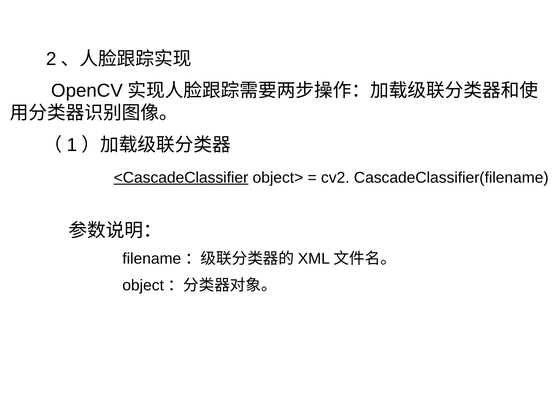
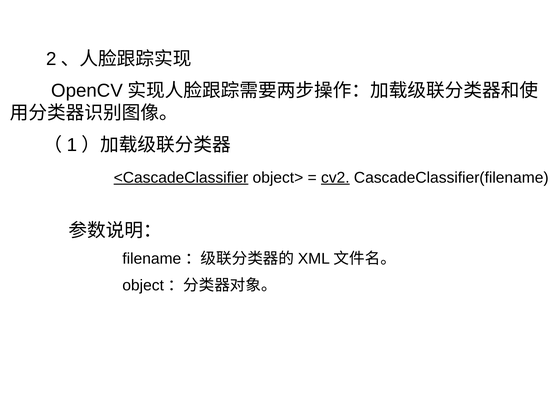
cv2 underline: none -> present (335, 178)
